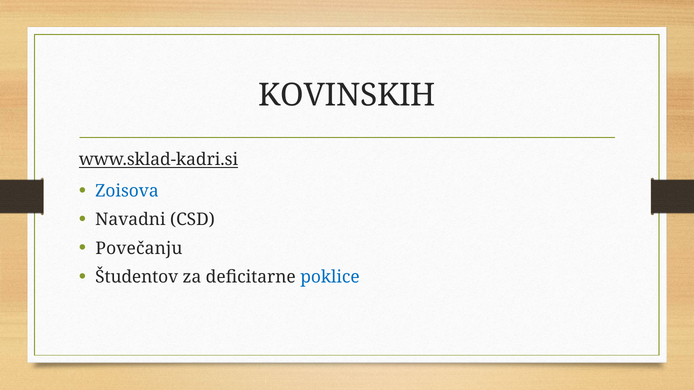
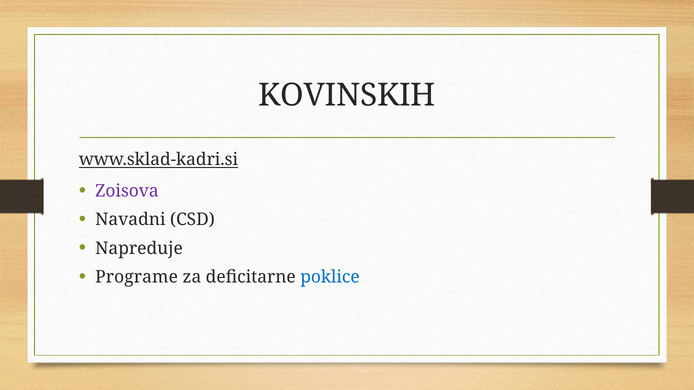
Zoisova colour: blue -> purple (127, 191)
Povečanju: Povečanju -> Napreduje (139, 249)
Študentov: Študentov -> Programe (137, 277)
